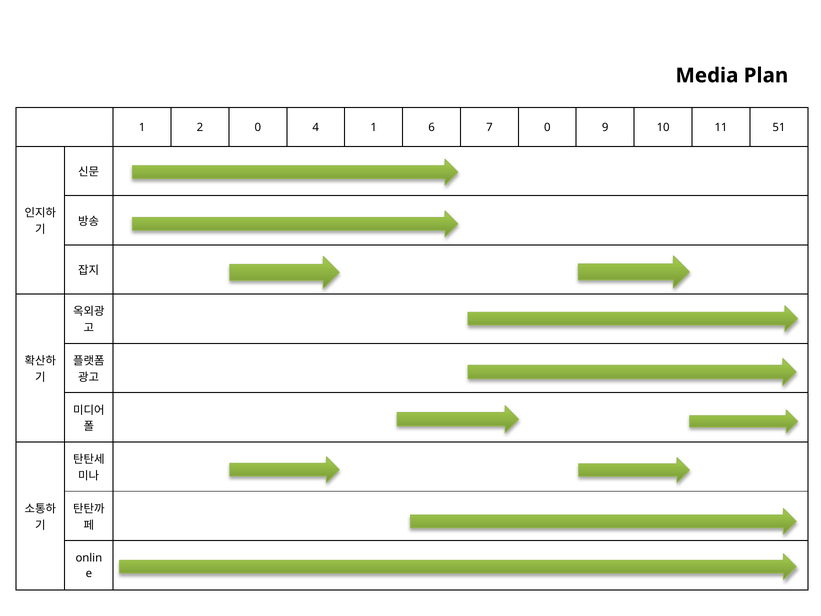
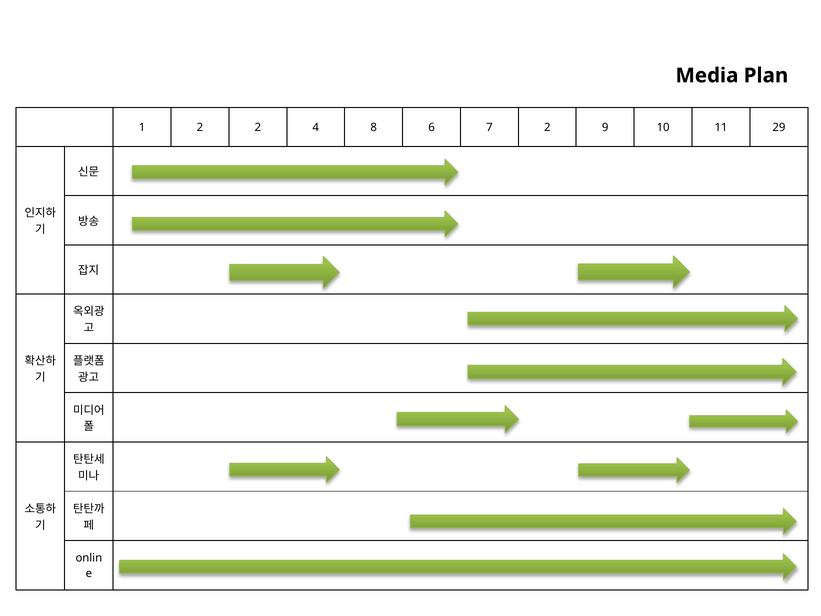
2 0: 0 -> 2 (258, 127)
4 1: 1 -> 8 (374, 127)
7 0: 0 -> 2 (547, 127)
51: 51 -> 29 (779, 127)
